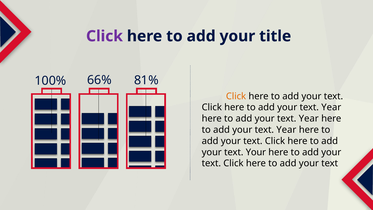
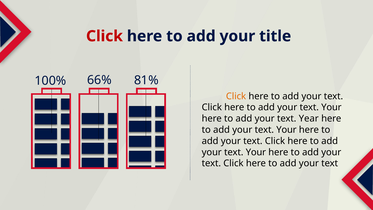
Click colour: purple -> red (104, 36)
Year: Year -> Your (331, 107)
Year: Year -> Your (286, 130)
